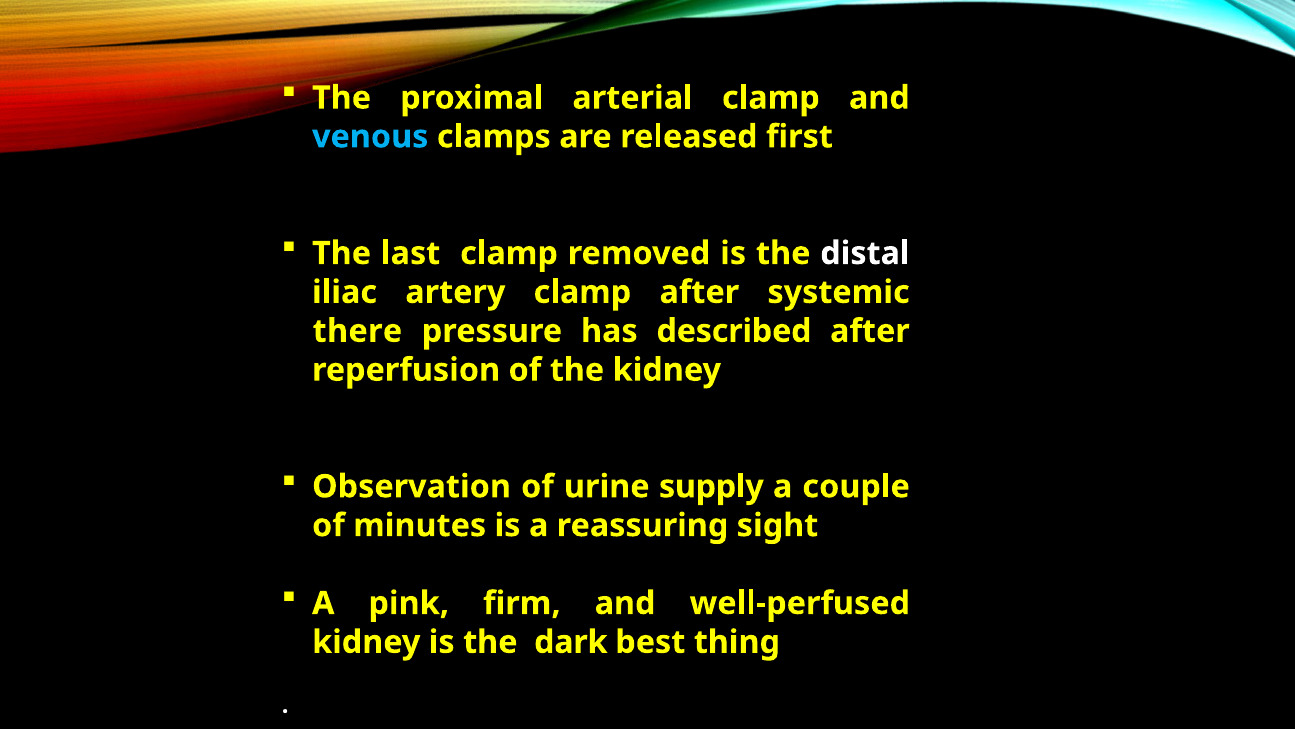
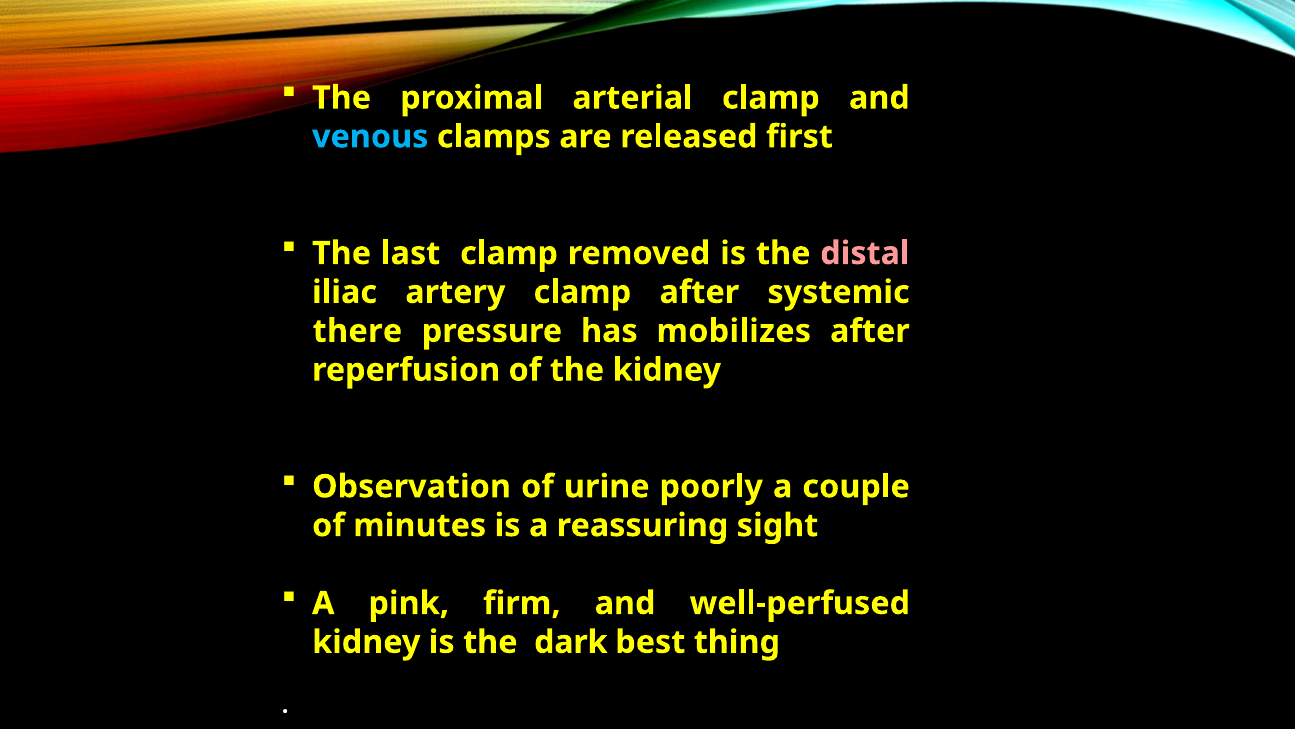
distal colour: white -> pink (865, 253)
described: described -> mobilizes (734, 331)
supply: supply -> poorly (711, 486)
